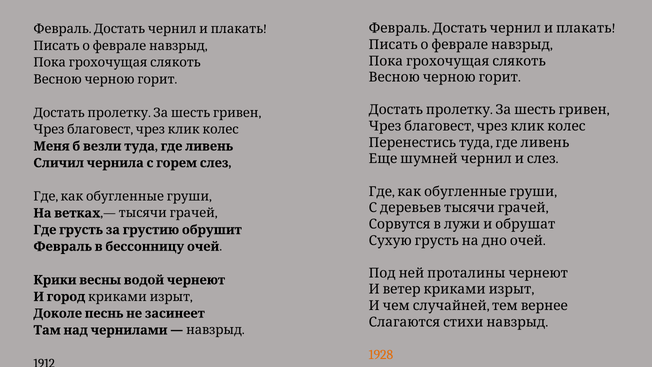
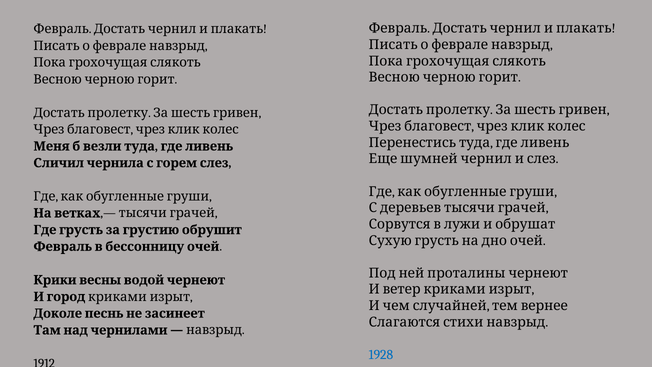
1928 colour: orange -> blue (381, 355)
